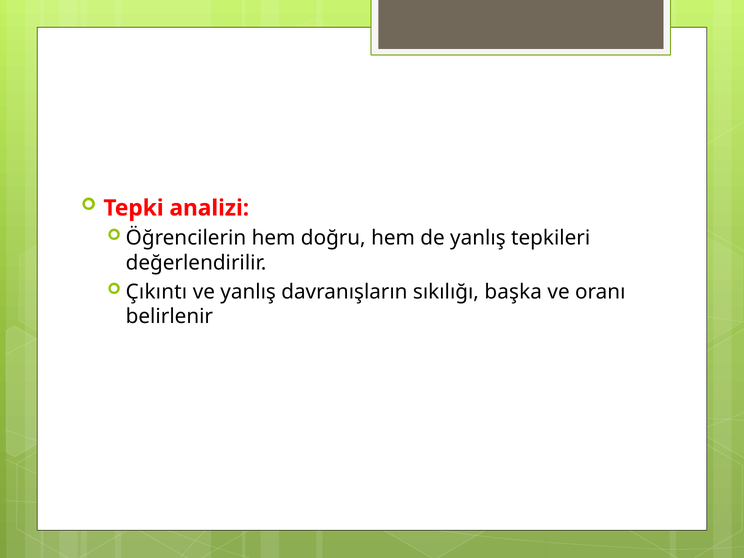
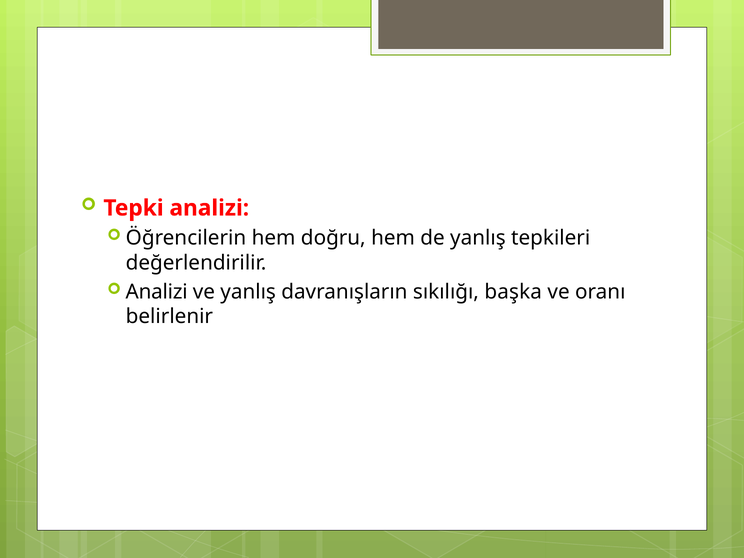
Çıkıntı: Çıkıntı -> Analizi (157, 292)
